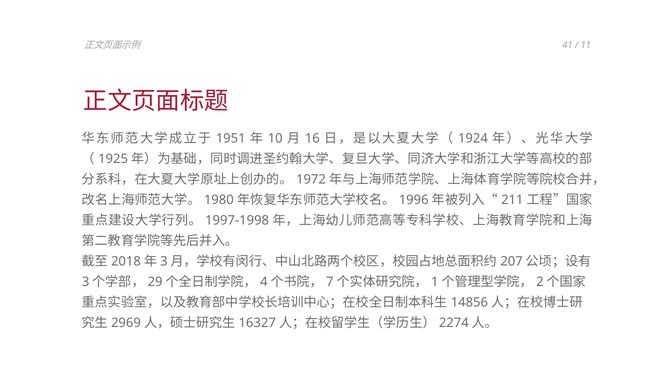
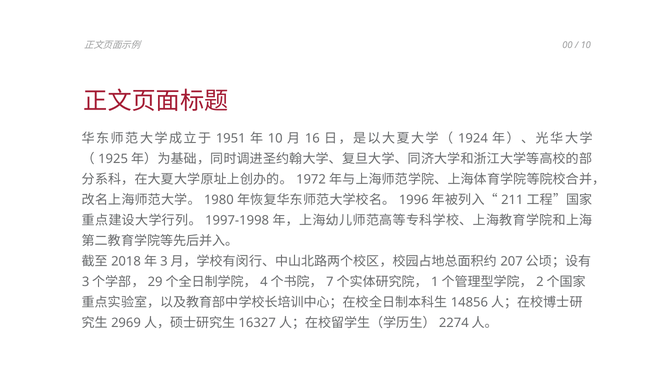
41: 41 -> 00 (567, 45)
11: 11 -> 10 (586, 45)
